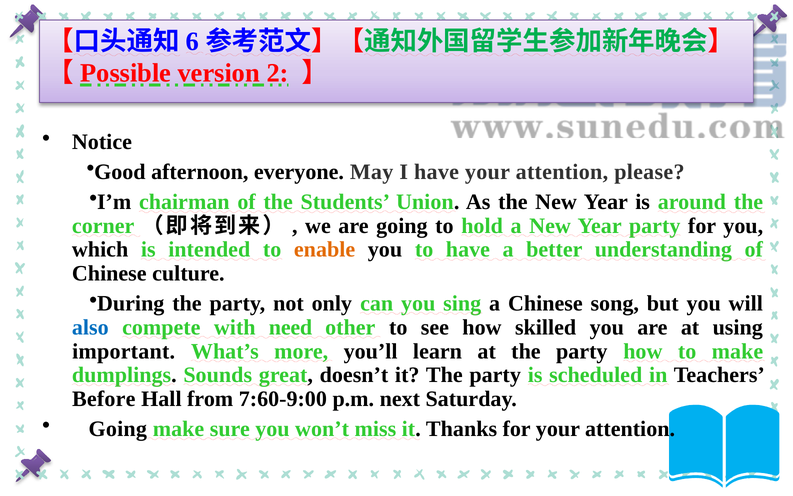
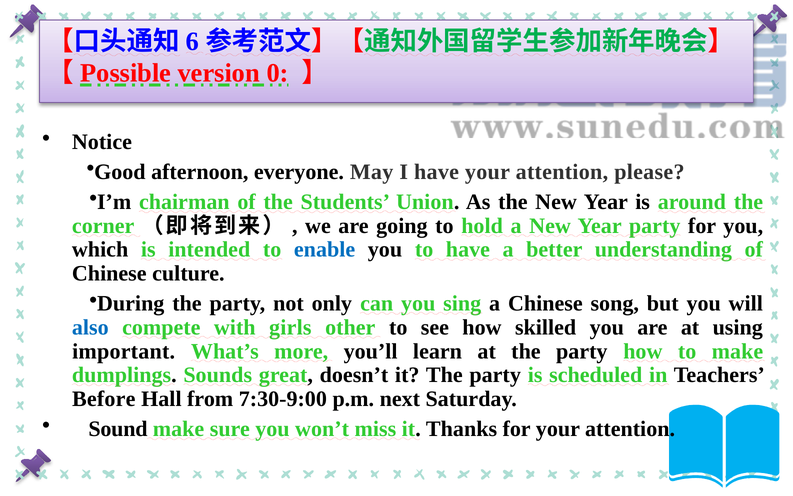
2: 2 -> 0 (278, 73)
enable colour: orange -> blue (325, 249)
need: need -> girls (290, 327)
7:60-9:00: 7:60-9:00 -> 7:30-9:00 (283, 399)
Going: Going -> Sound (118, 429)
